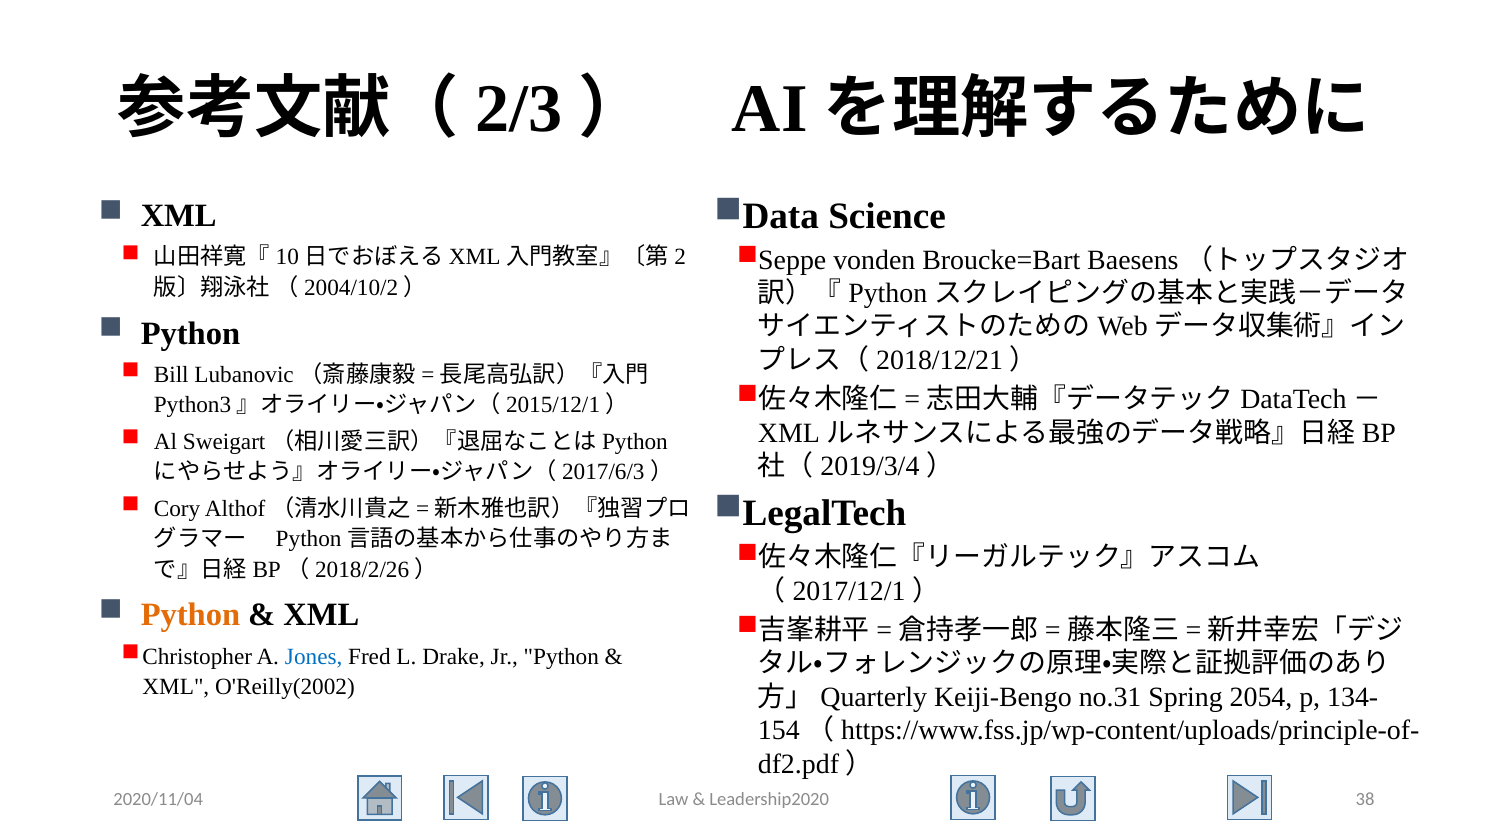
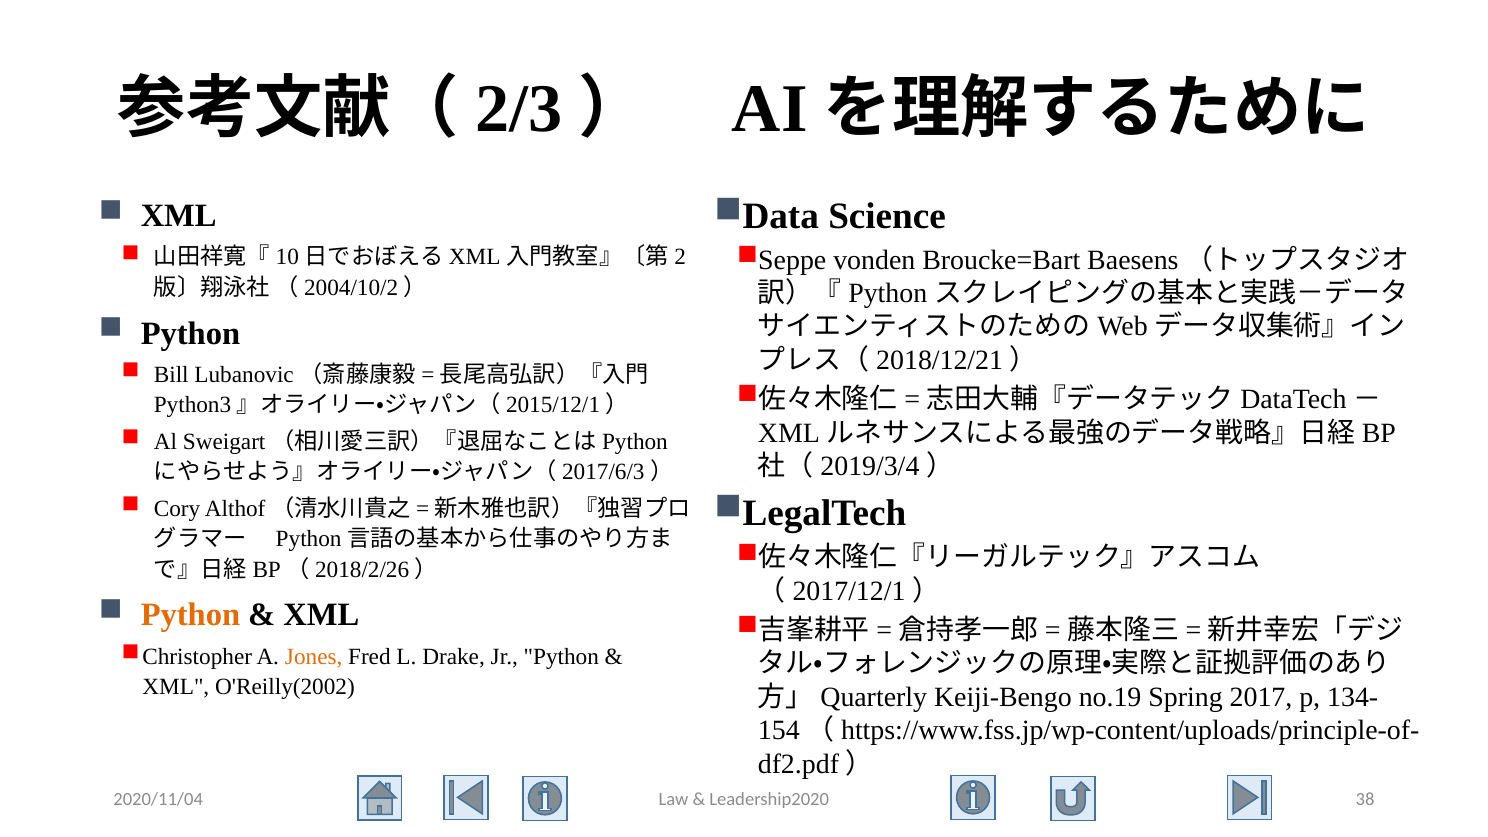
Jones colour: blue -> orange (314, 656)
no.31: no.31 -> no.19 (1110, 697)
2054: 2054 -> 2017 (1261, 697)
